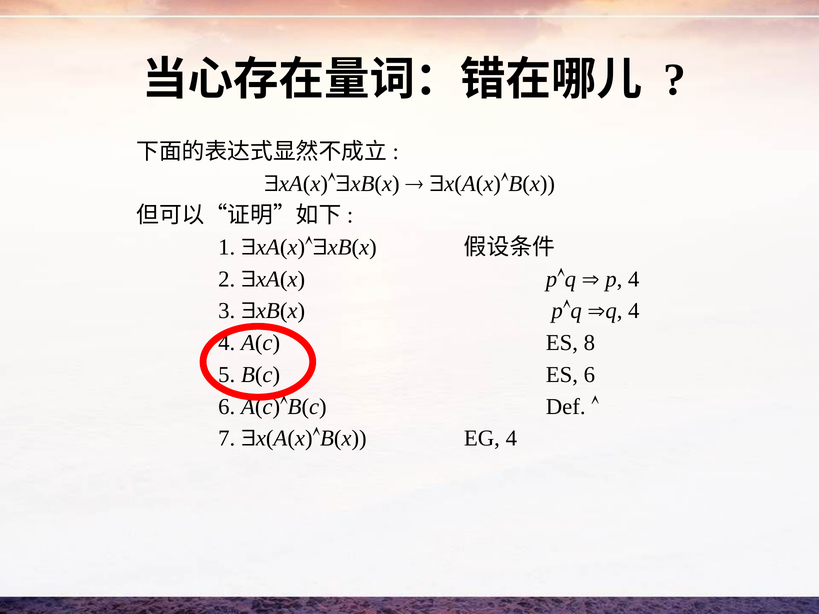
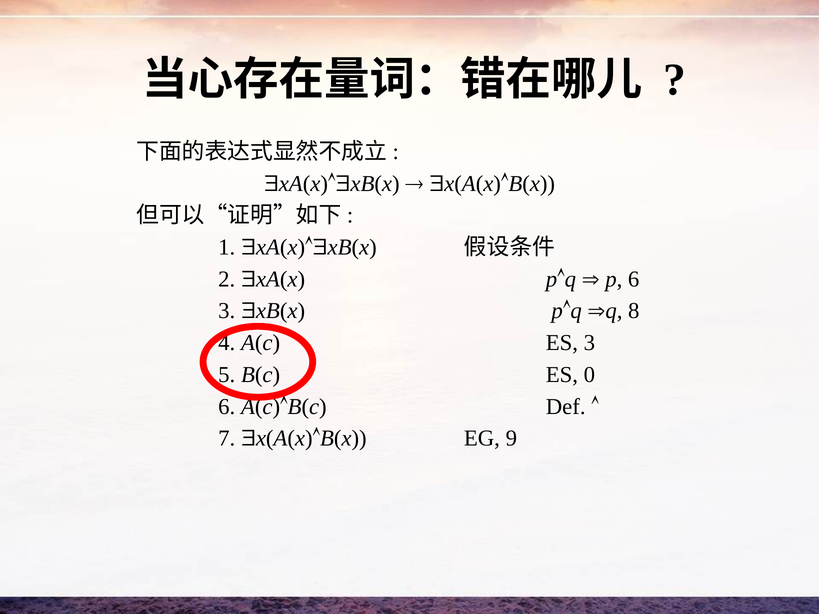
p 4: 4 -> 6 (634, 279)
q 4: 4 -> 8 (634, 311)
ES 8: 8 -> 3 (589, 343)
ES 6: 6 -> 0 (589, 375)
EG 4: 4 -> 9 (511, 439)
